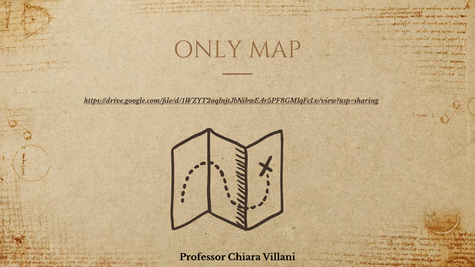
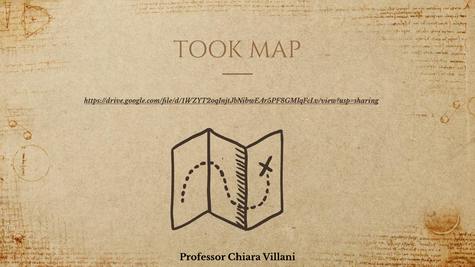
ONLY: ONLY -> TOOK (208, 50)
